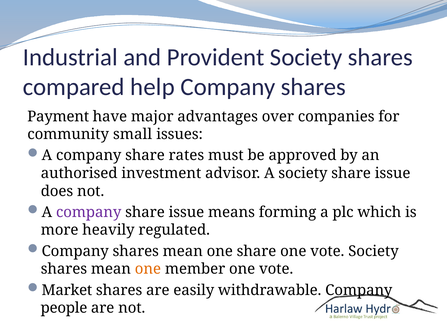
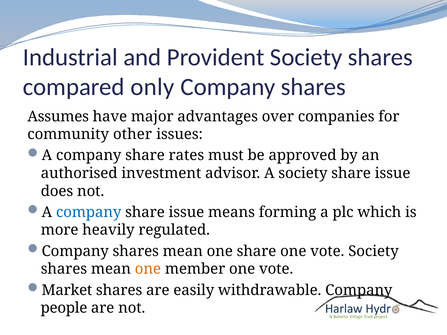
help: help -> only (152, 87)
Payment: Payment -> Assumes (58, 117)
small: small -> other (133, 134)
company colour: purple -> blue (89, 212)
